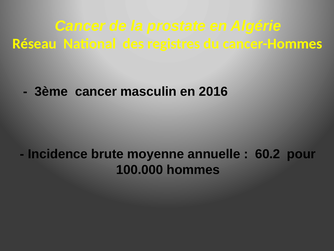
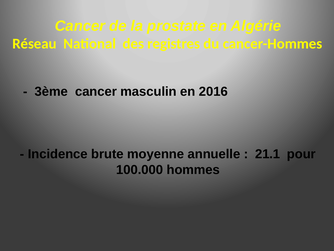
60.2: 60.2 -> 21.1 (268, 154)
